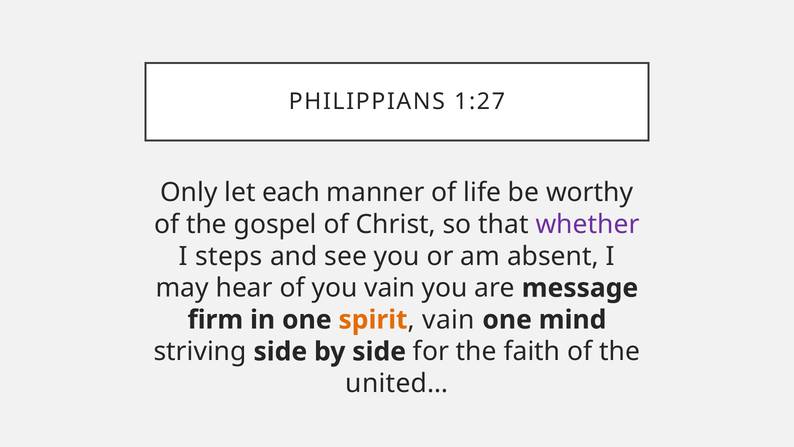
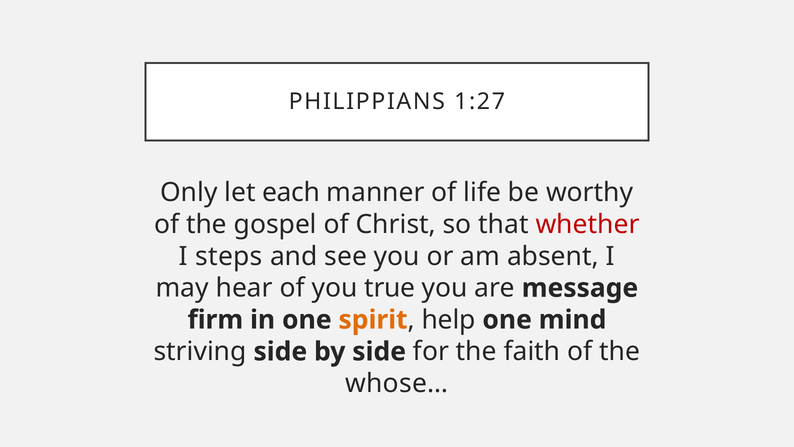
whether colour: purple -> red (588, 224)
you vain: vain -> true (390, 288)
vain: vain -> help (449, 320)
united…: united… -> whose… (397, 383)
